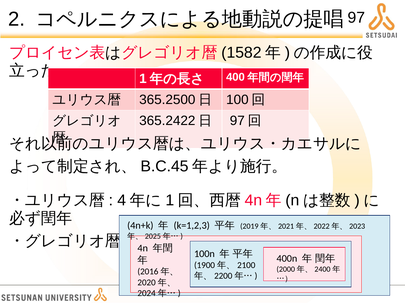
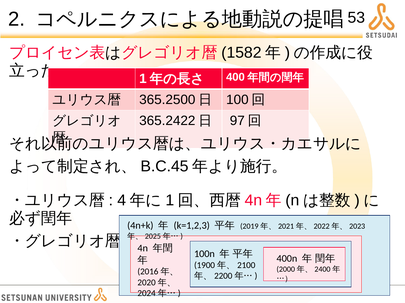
97: 97 -> 53 (356, 18)
